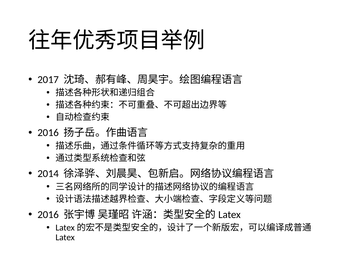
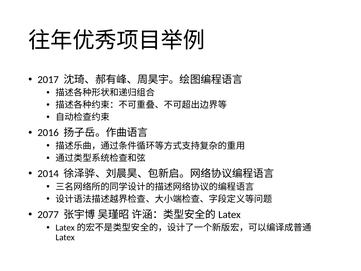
2016: 2016 -> 2077 (48, 214)
